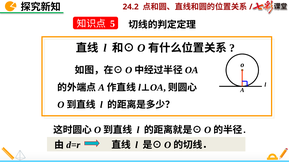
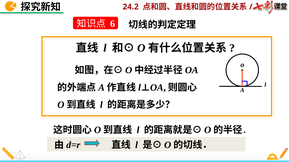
5: 5 -> 6 (113, 24)
